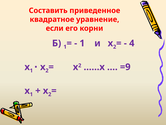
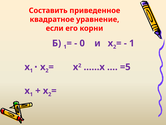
1: 1 -> 0 (82, 43)
4: 4 -> 1 (132, 43)
=9: =9 -> =5 (125, 67)
